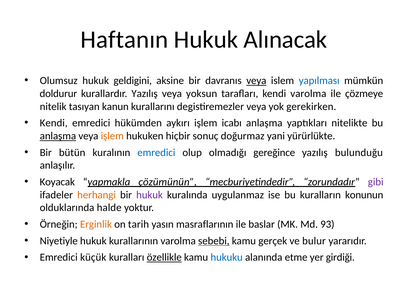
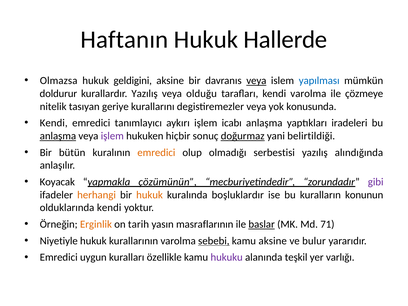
Alınacak: Alınacak -> Hallerde (286, 39)
Olumsuz: Olumsuz -> Olmazsa (59, 81)
yoksun: yoksun -> olduğu (202, 94)
kanun: kanun -> geriye (115, 106)
gerekirken: gerekirken -> konusunda (311, 106)
hükümden: hükümden -> tanımlayıcı (138, 123)
nitelikte: nitelikte -> iradeleri (349, 123)
işlem colour: orange -> purple (112, 136)
doğurmaz underline: none -> present (243, 136)
yürürlükte: yürürlükte -> belirtildiği (311, 136)
emredici colour: blue -> orange (156, 152)
gereğince: gereğince -> serbestisi (274, 152)
bulunduğu: bulunduğu -> alındığında (359, 152)
hukuk colour: purple -> orange (150, 195)
uygulanmaz: uygulanmaz -> boşluklardır (238, 195)
olduklarında halde: halde -> kendi (109, 208)
baslar underline: none -> present (262, 224)
93: 93 -> 71 (327, 224)
kamu gerçek: gerçek -> aksine (273, 241)
küçük: küçük -> uygun (93, 257)
özellikle underline: present -> none (164, 257)
hukuku colour: blue -> purple (227, 257)
etme: etme -> teşkil (296, 257)
girdiği: girdiği -> varlığı (340, 257)
